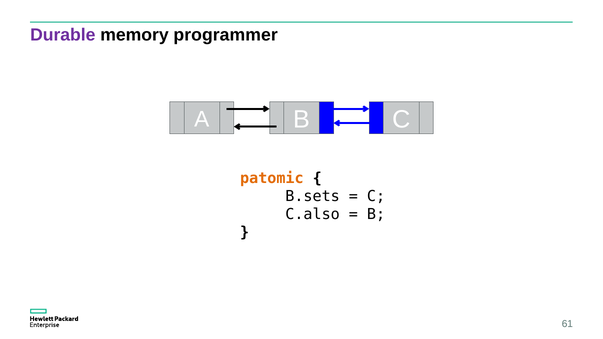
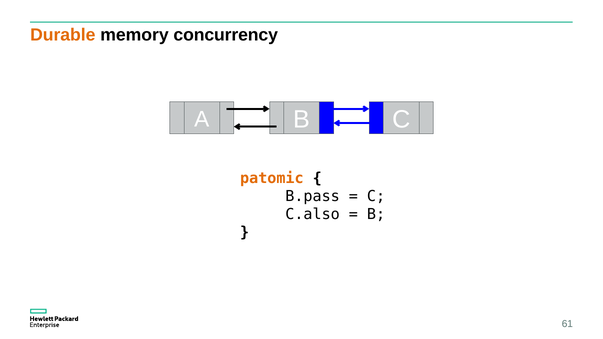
Durable colour: purple -> orange (63, 35)
programmer: programmer -> concurrency (226, 35)
B.sets: B.sets -> B.pass (313, 196)
